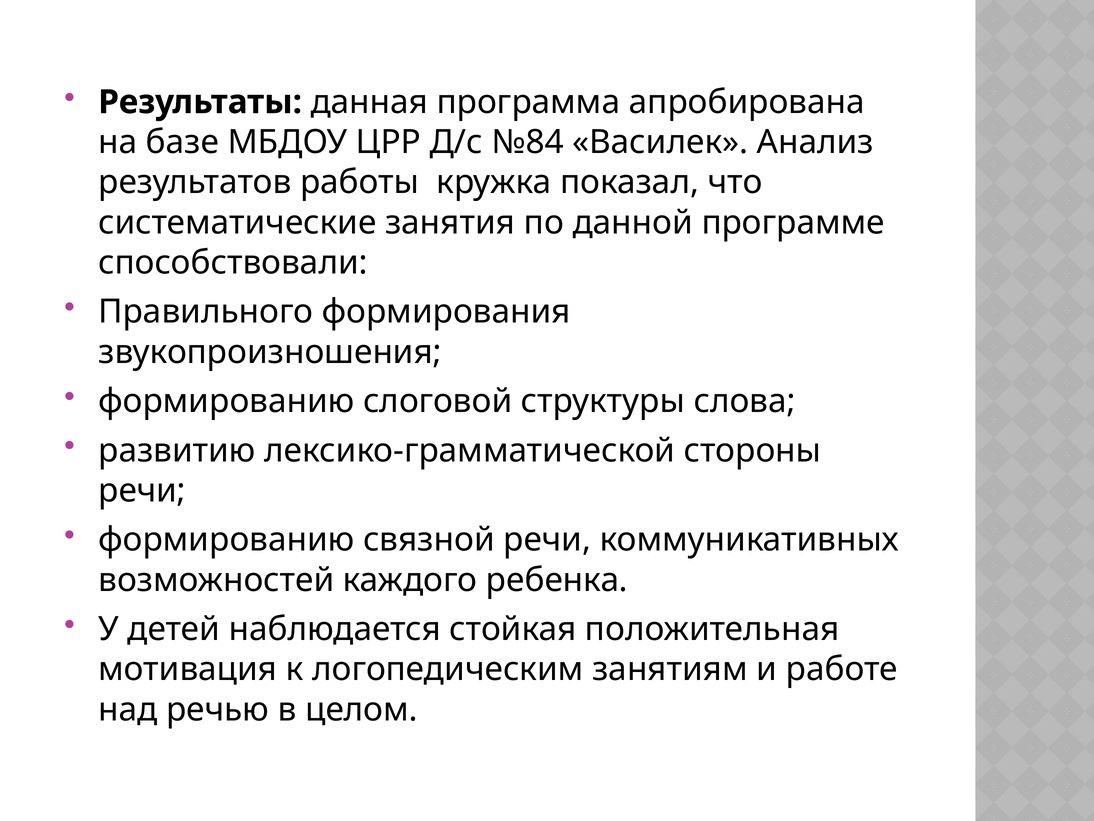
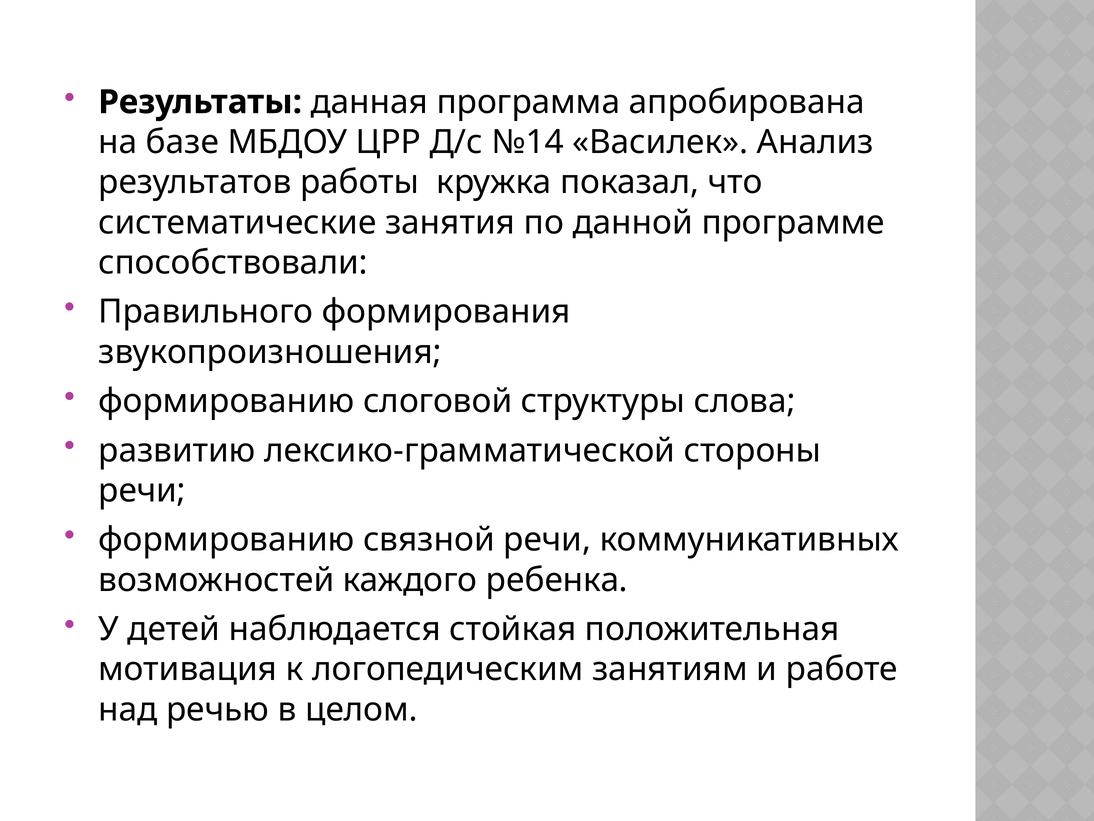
№84: №84 -> №14 (528, 142)
